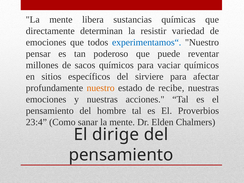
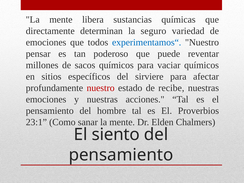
resistir: resistir -> seguro (153, 31)
nuestro colour: orange -> red (101, 88)
23:4: 23:4 -> 23:1 (36, 122)
dirige: dirige -> siento (116, 135)
